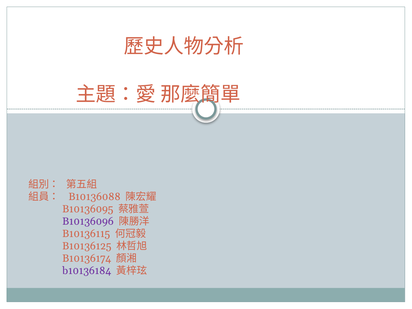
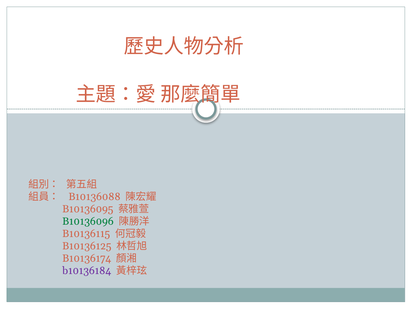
B10136096 colour: purple -> green (88, 221)
